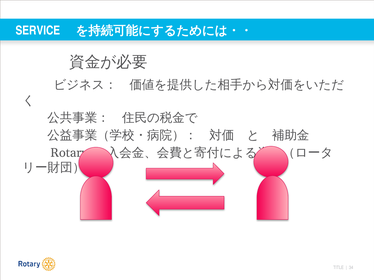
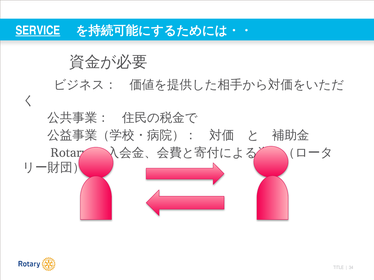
SERVICE underline: none -> present (38, 30)
